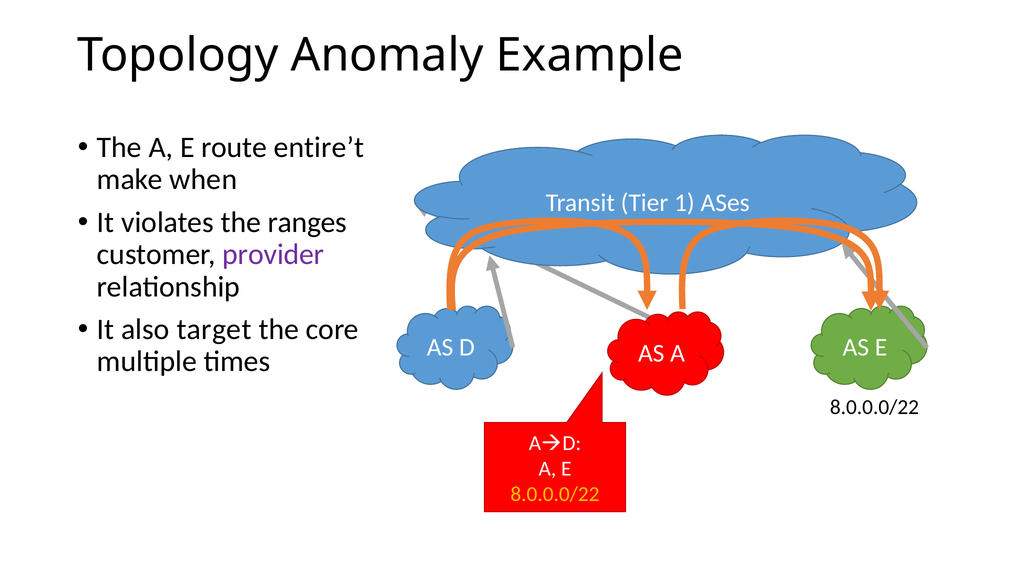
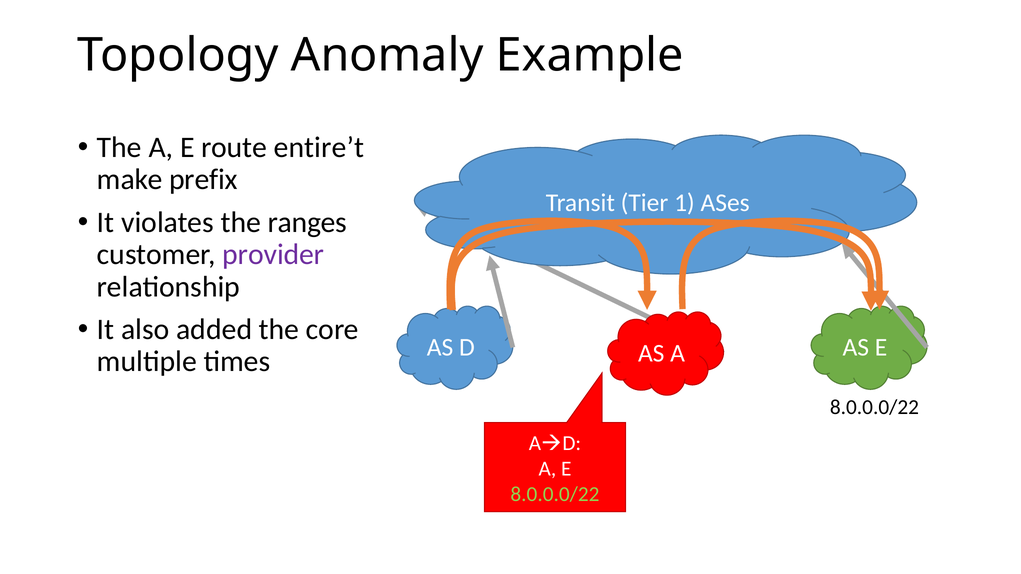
when: when -> prefix (203, 180)
target: target -> added (214, 330)
8.0.0.0/22 colour: yellow -> light green (555, 494)
